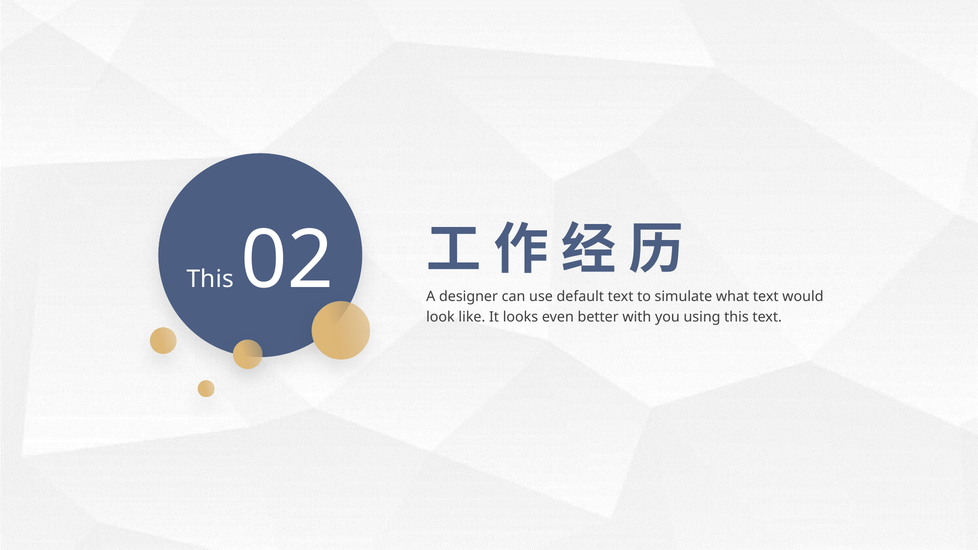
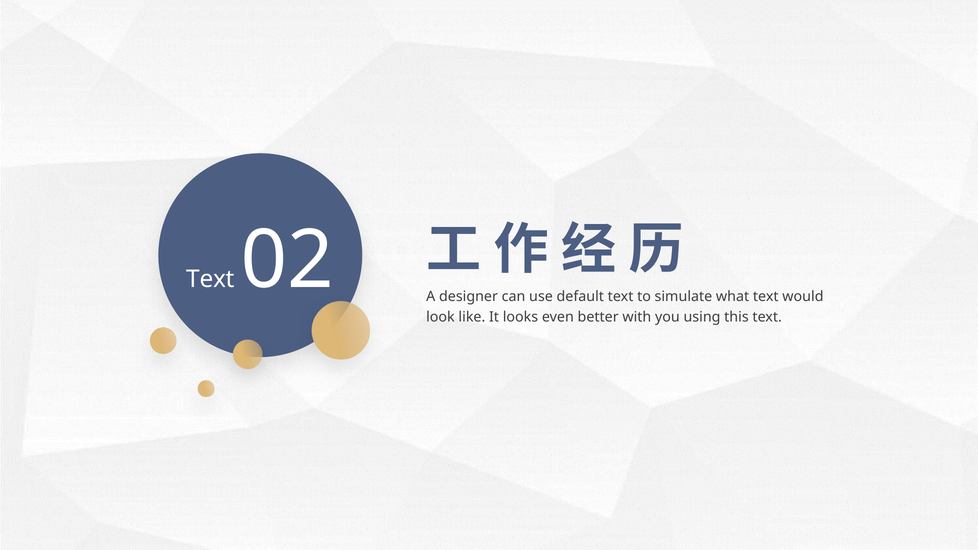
This: This -> Text (211, 279)
